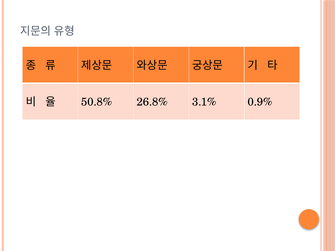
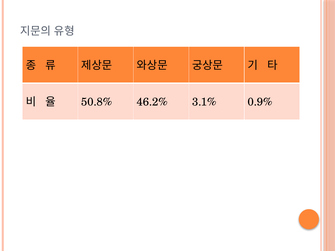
26.8%: 26.8% -> 46.2% (152, 102)
